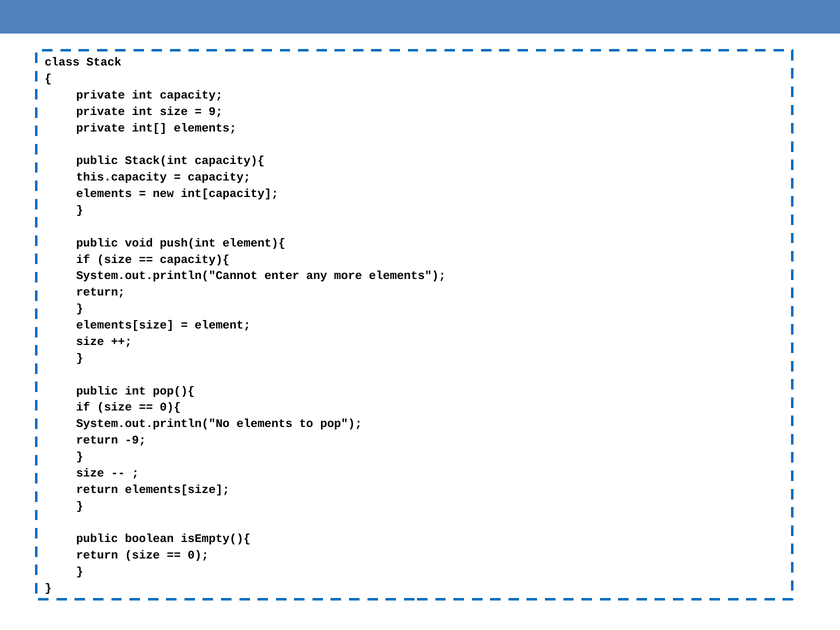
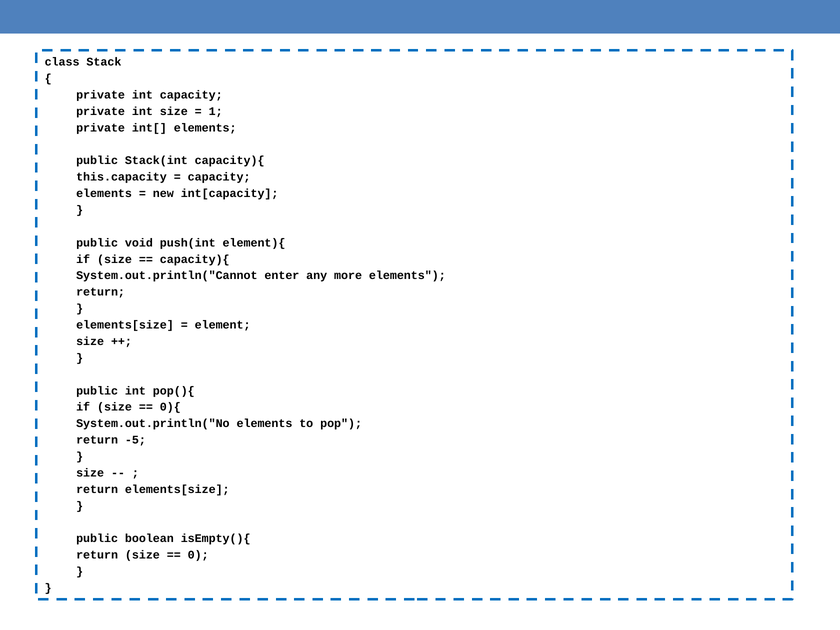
9: 9 -> 1 (216, 111)
-9: -9 -> -5 (135, 440)
